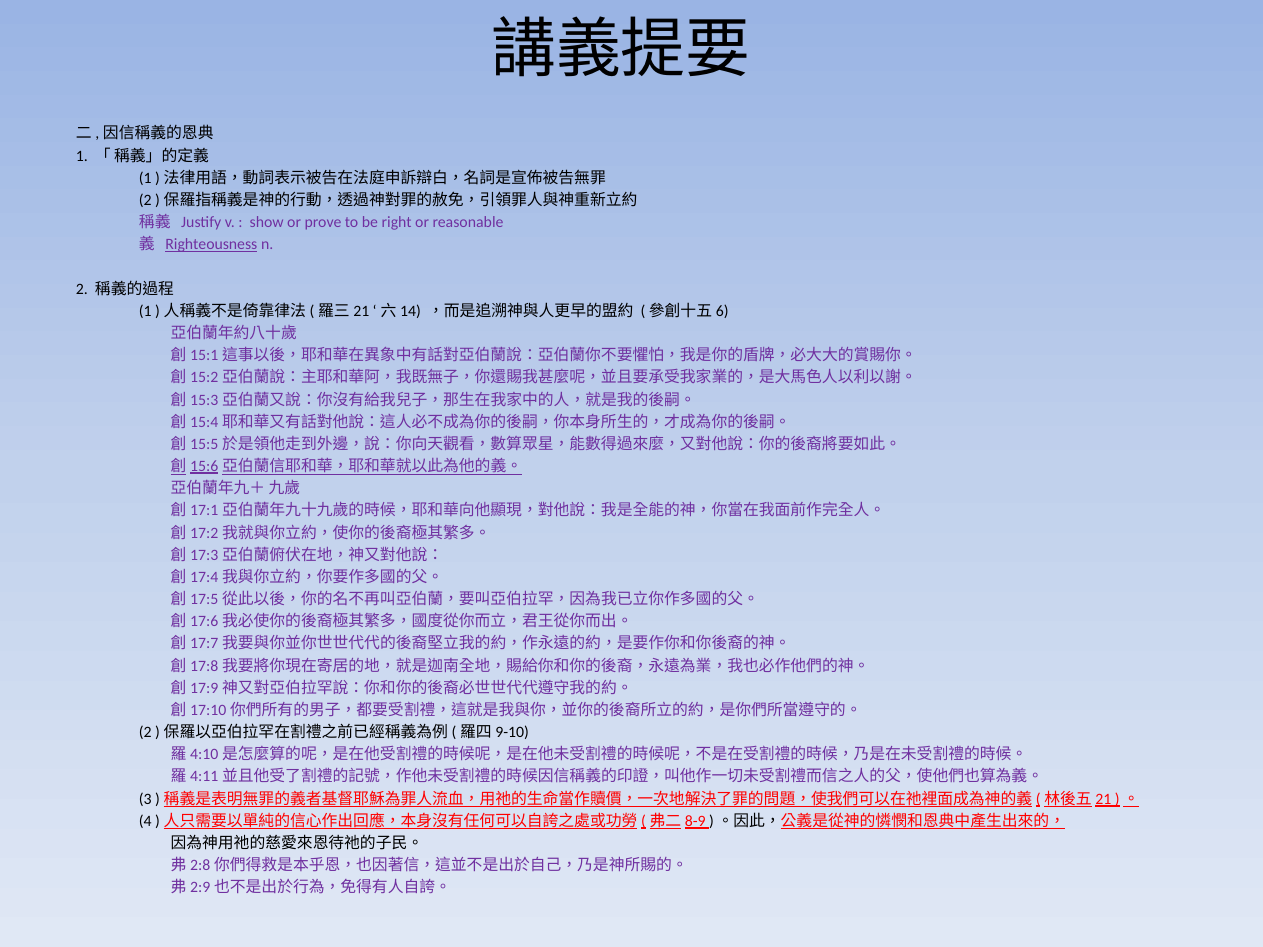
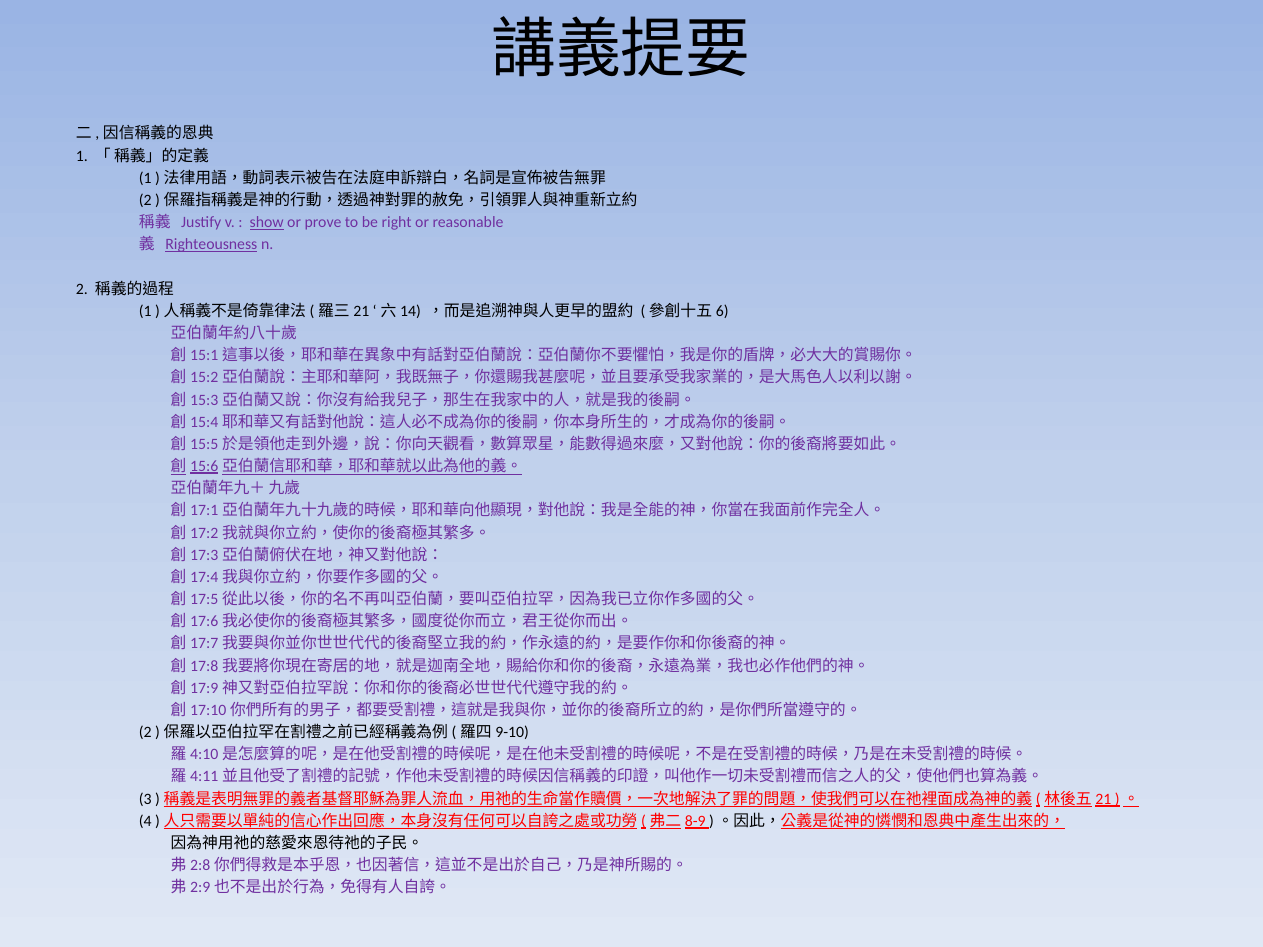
show underline: none -> present (267, 223)
